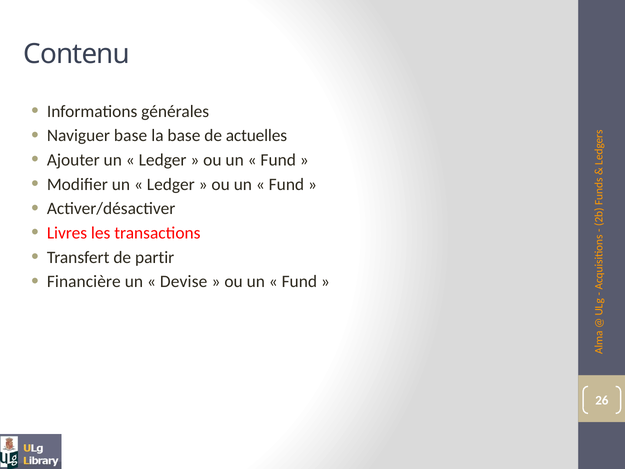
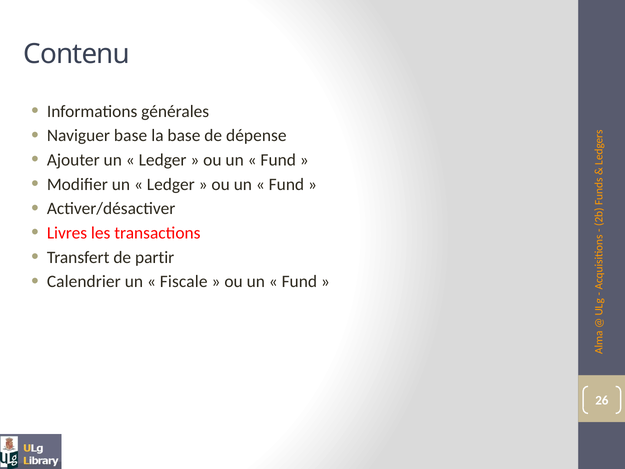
actuelles: actuelles -> dépense (256, 136)
Financière: Financière -> Calendrier (84, 281)
Devise: Devise -> Fiscale (184, 281)
